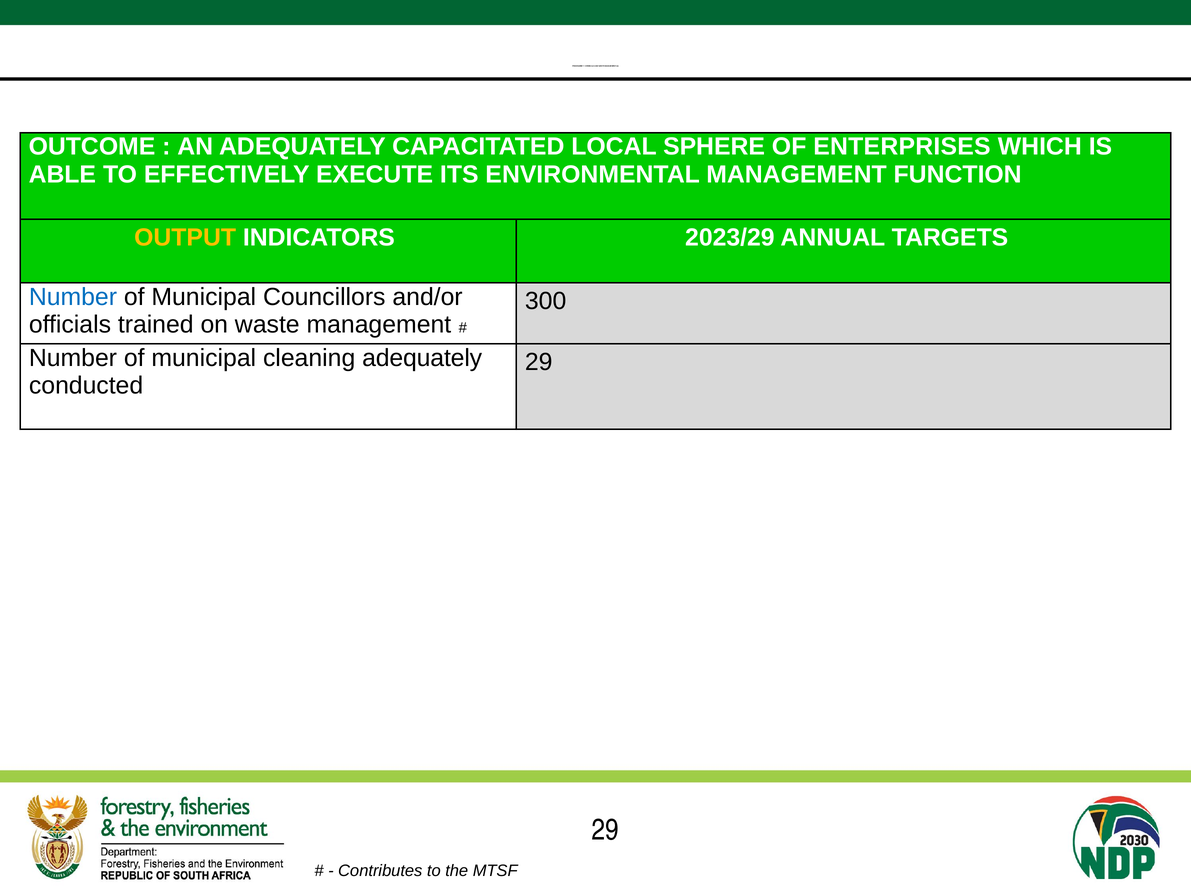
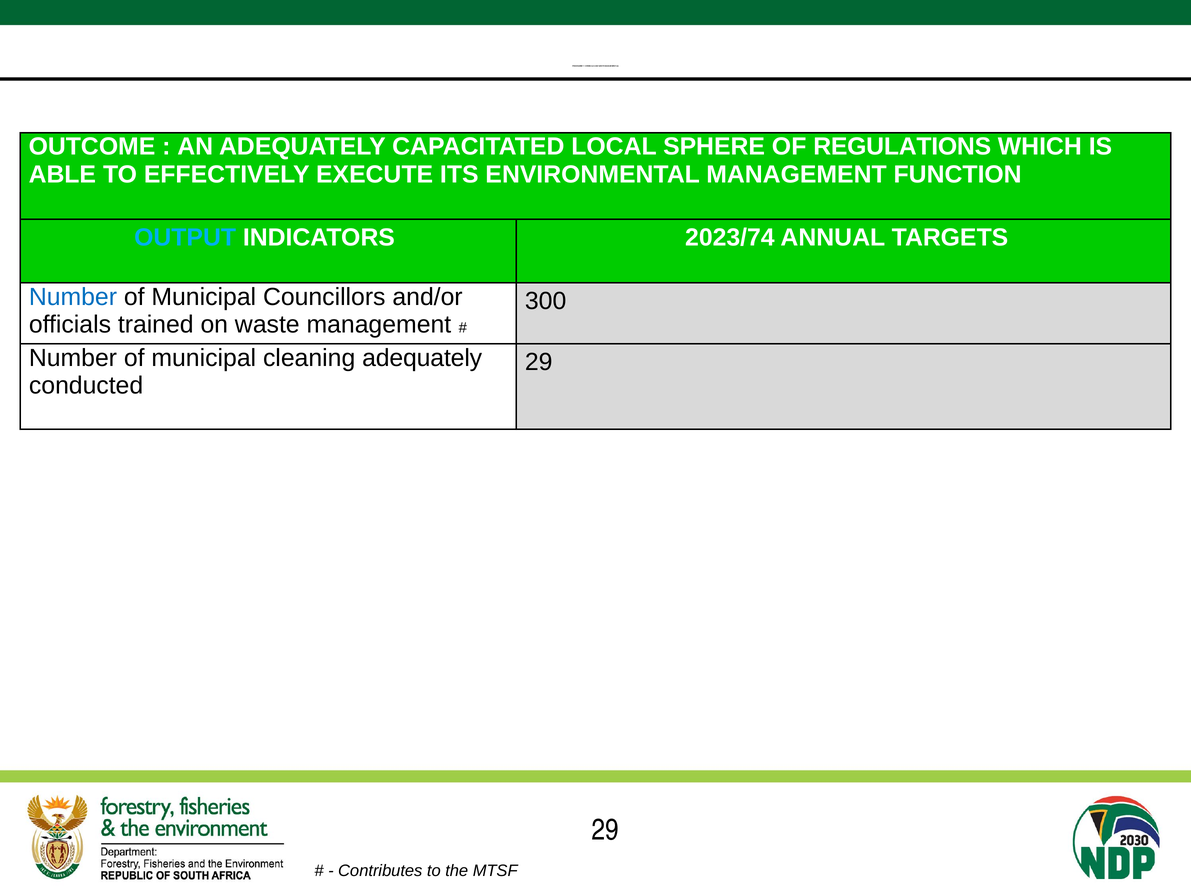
ENTERPRISES: ENTERPRISES -> REGULATIONS (902, 147)
OUTPUT colour: yellow -> light blue (185, 238)
2023/29: 2023/29 -> 2023/74 (730, 238)
